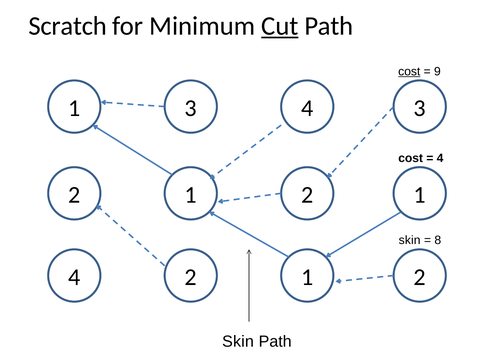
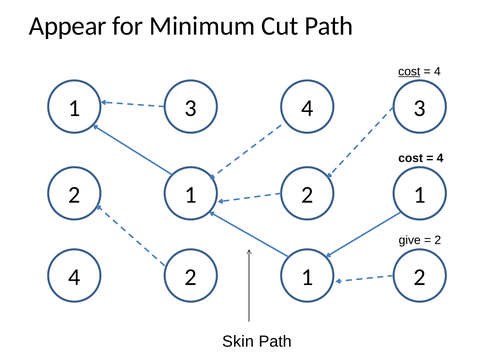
Scratch: Scratch -> Appear (68, 26)
Cut underline: present -> none (280, 26)
9: 9 -> 4 (437, 71)
skin: skin -> give (410, 240)
8: 8 -> 2 (438, 240)
